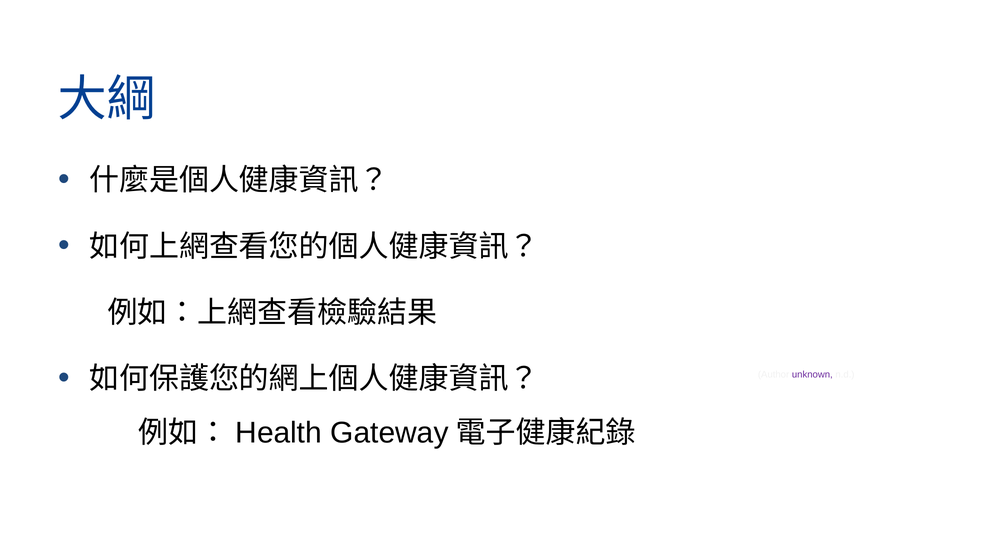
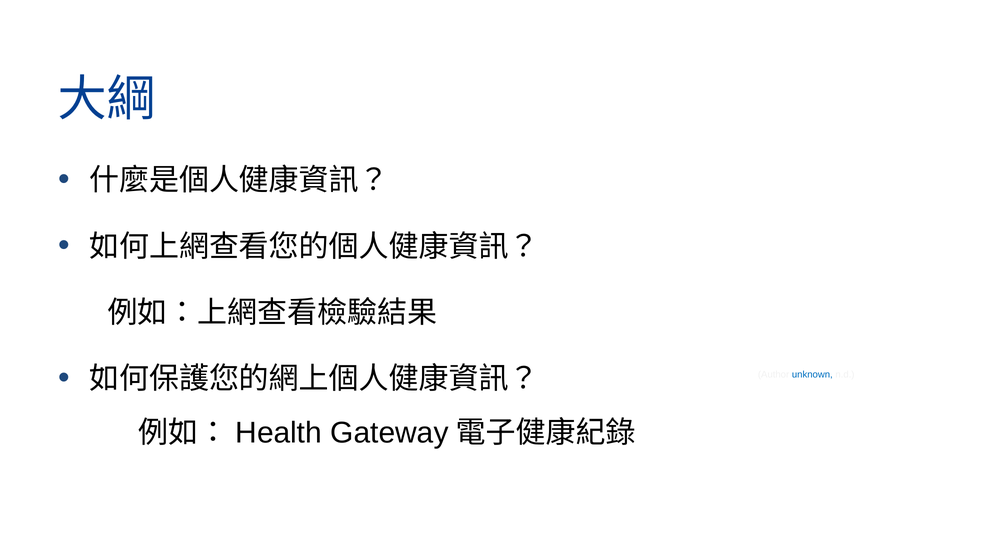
unknown colour: purple -> blue (812, 374)
